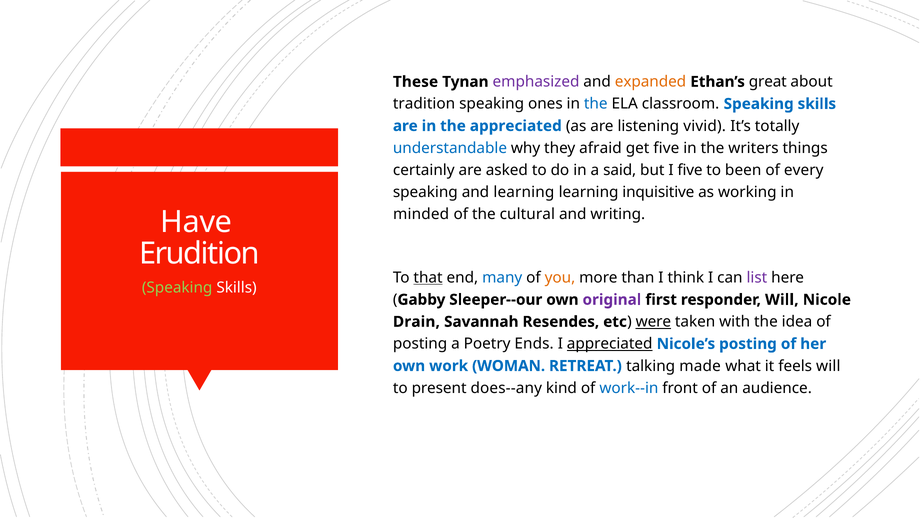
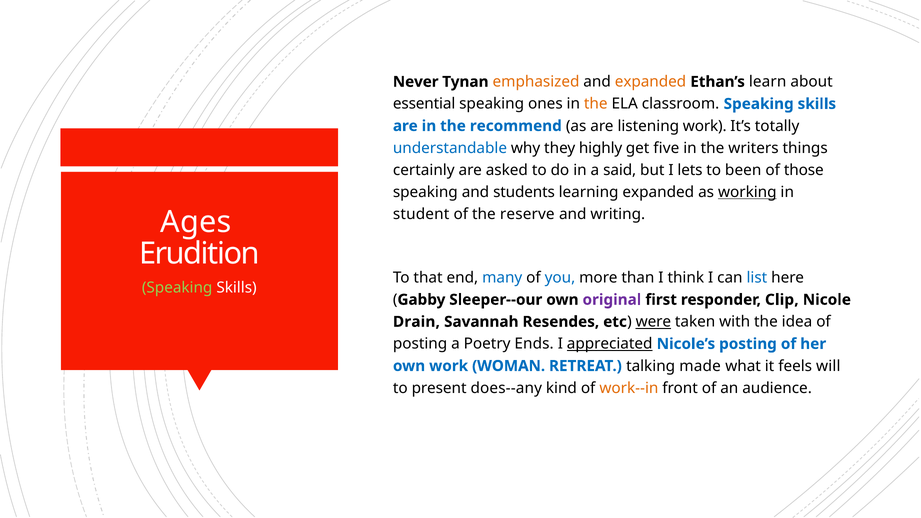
These: These -> Never (416, 82)
emphasized colour: purple -> orange (536, 82)
great: great -> learn (768, 82)
tradition: tradition -> essential (424, 104)
the colour: blue -> orange (596, 104)
the appreciated: appreciated -> recommend (516, 126)
listening vivid: vivid -> work (705, 126)
afraid: afraid -> highly (601, 148)
I five: five -> lets (690, 170)
every: every -> those (804, 170)
and learning: learning -> students (524, 192)
learning inquisitive: inquisitive -> expanded (658, 192)
working underline: none -> present (747, 192)
minded: minded -> student (421, 214)
cultural: cultural -> reserve (527, 214)
Have: Have -> Ages (196, 222)
that underline: present -> none (428, 278)
you colour: orange -> blue (560, 278)
list colour: purple -> blue (757, 278)
responder Will: Will -> Clip (782, 300)
work--in colour: blue -> orange (629, 388)
